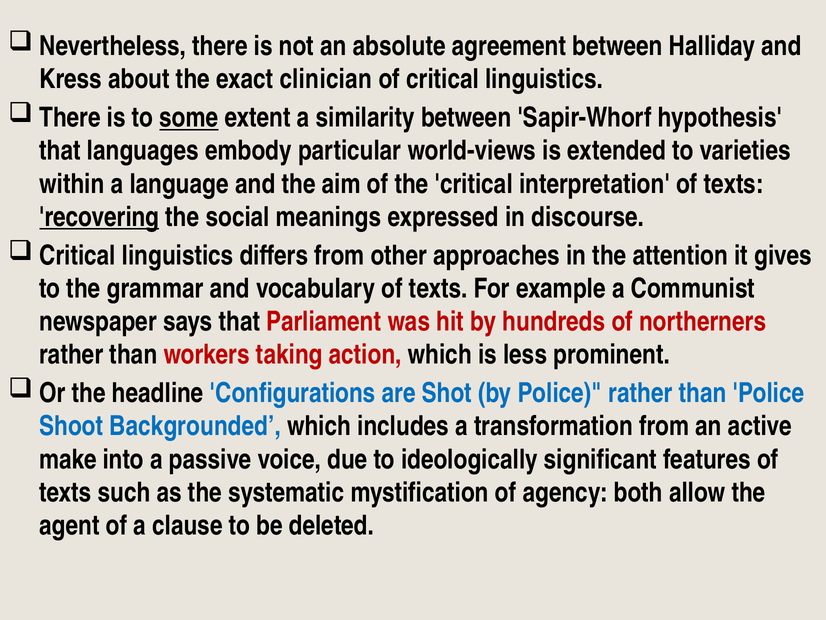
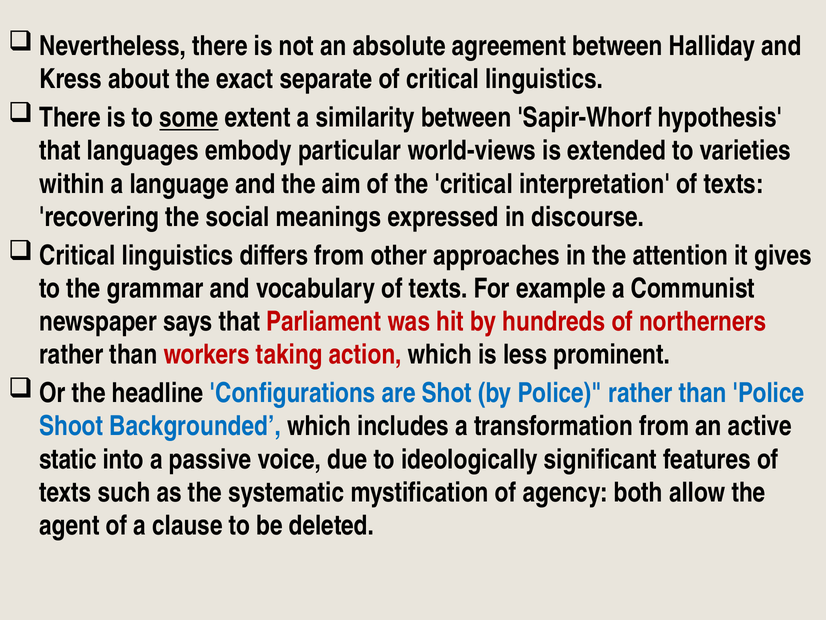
clinician: clinician -> separate (326, 79)
recovering underline: present -> none (99, 217)
make: make -> static (68, 459)
